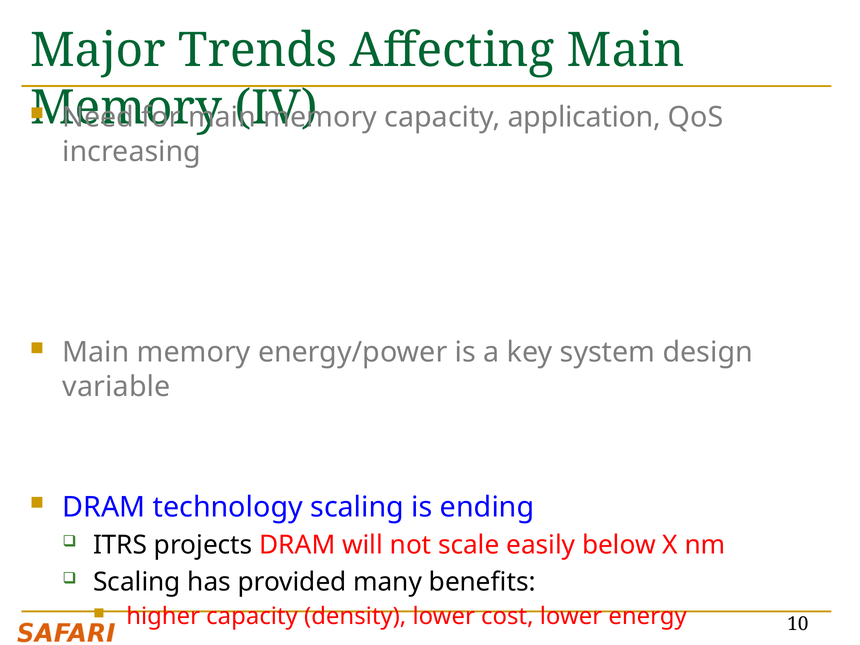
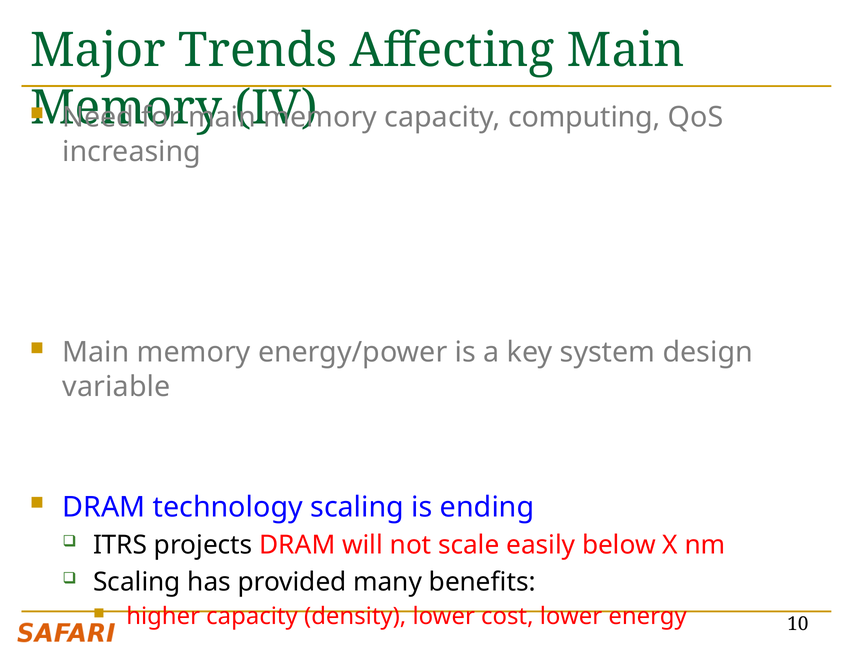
application: application -> computing (584, 117)
